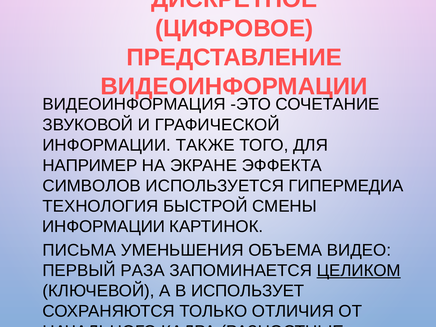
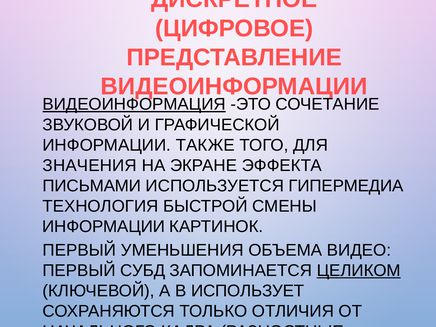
ВИДЕОИНФОРМАЦИЯ underline: none -> present (134, 104)
НАПРИМЕР: НАПРИМЕР -> ЗНАЧЕНИЯ (90, 165)
СИМВОЛОВ: СИМВОЛОВ -> ПИСЬМАМИ (92, 186)
ПИСЬМА: ПИСЬМА -> ПЕРВЫЙ (79, 250)
РАЗА: РАЗА -> СУБД (143, 271)
